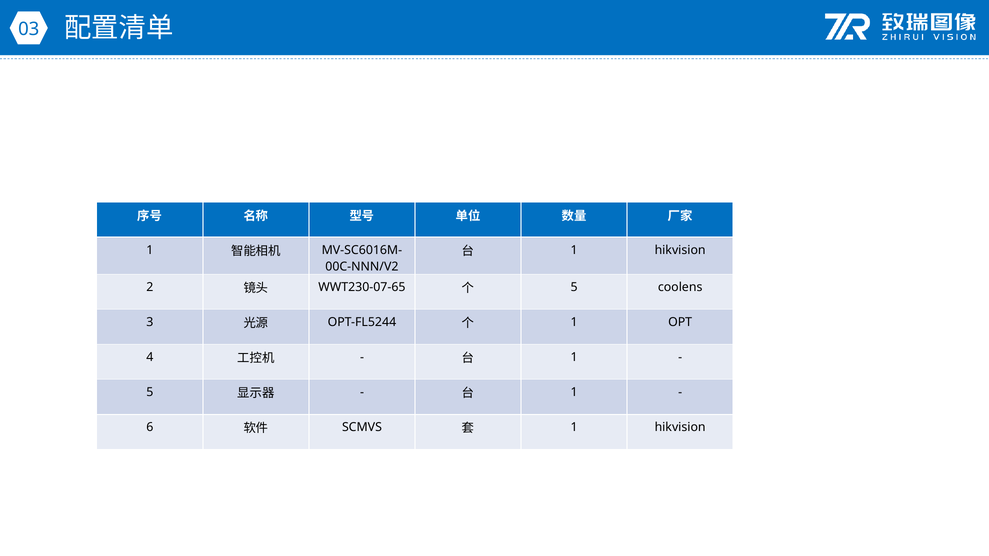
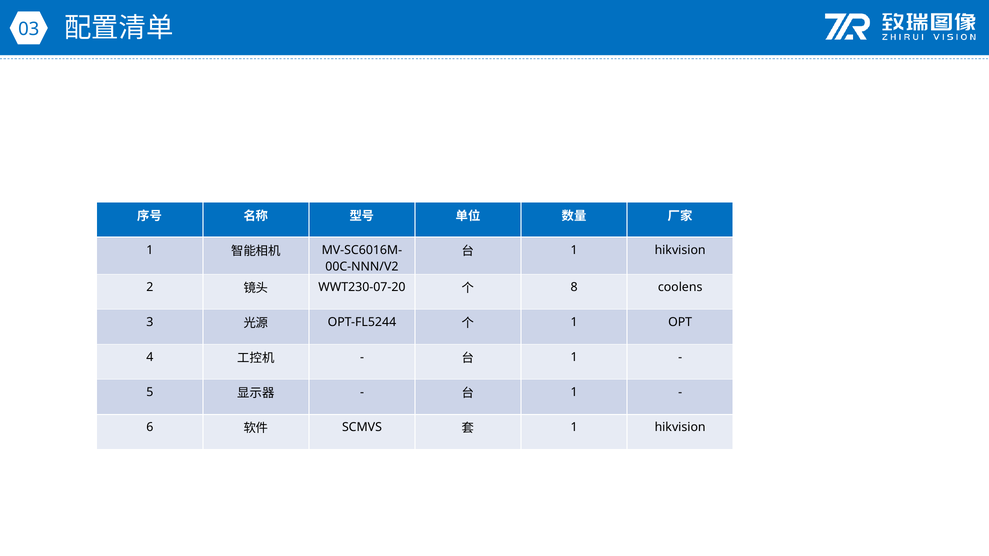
WWT230-07-65: WWT230-07-65 -> WWT230-07-20 (362, 287)
5: 5 -> 8 (574, 287)
